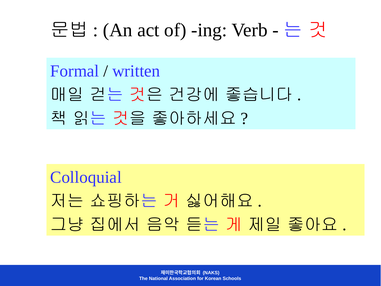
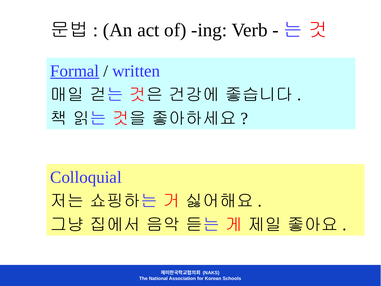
Formal underline: none -> present (75, 71)
